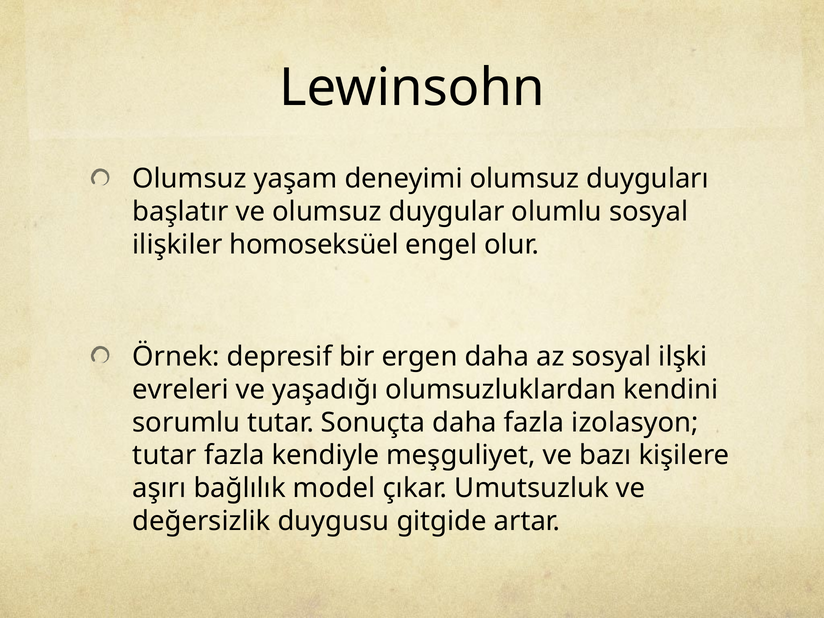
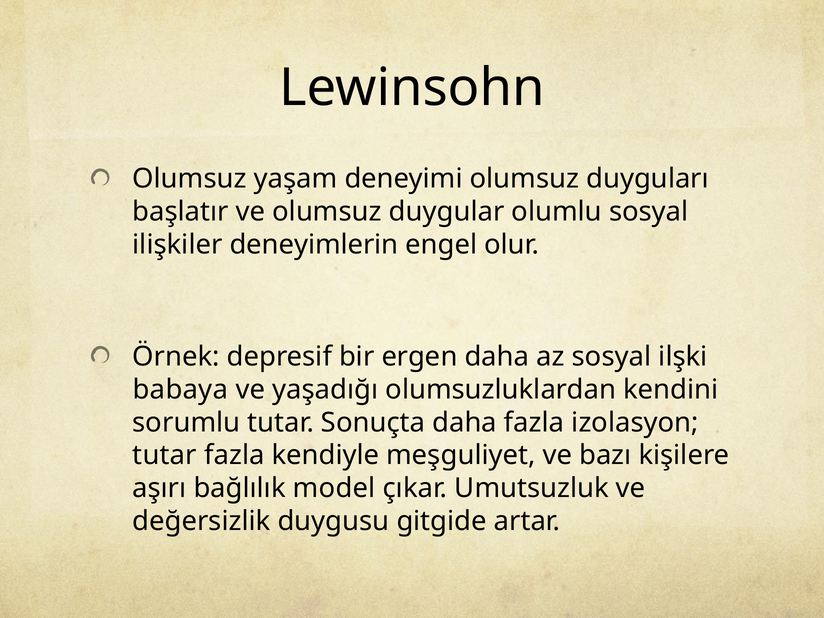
homoseksüel: homoseksüel -> deneyimlerin (314, 245)
evreleri: evreleri -> babaya (180, 390)
